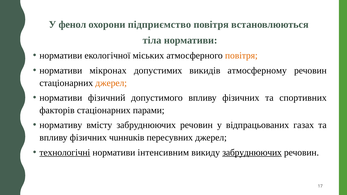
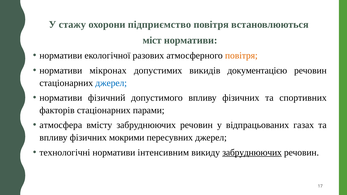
фенол: фенол -> стажу (72, 24)
тіла: тіла -> міст (152, 40)
міських: міських -> разових (148, 56)
атмосферному: атмосферному -> документацією (257, 71)
джерел colour: orange -> blue (111, 83)
нормативу: нормативу -> атмосфера (61, 125)
чuннuкiв: чuннuкiв -> мокрими (127, 138)
технологічні underline: present -> none (65, 153)
